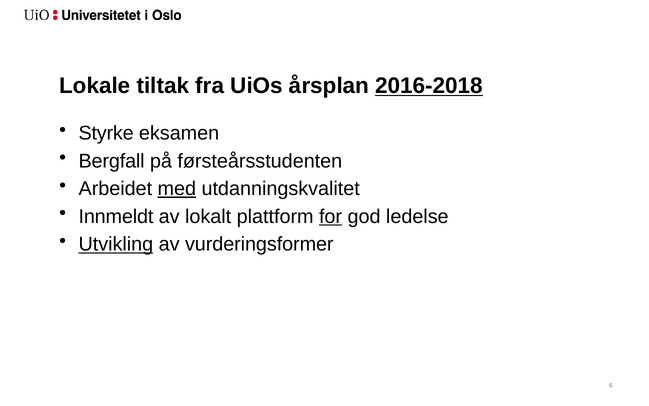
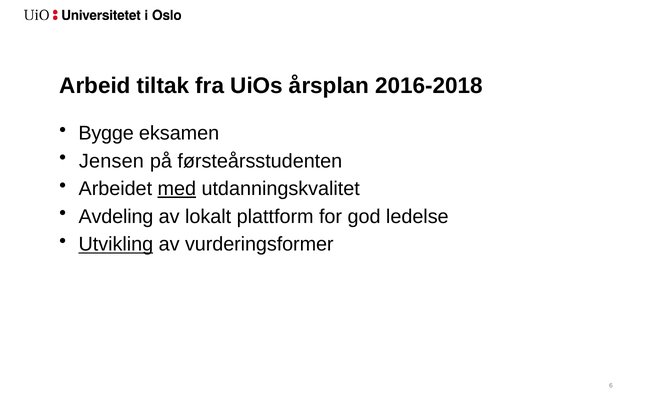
Lokale: Lokale -> Arbeid (95, 86)
2016-2018 underline: present -> none (429, 86)
Styrke: Styrke -> Bygge (106, 133)
Bergfall: Bergfall -> Jensen (111, 161)
Innmeldt: Innmeldt -> Avdeling (116, 216)
for underline: present -> none (331, 216)
